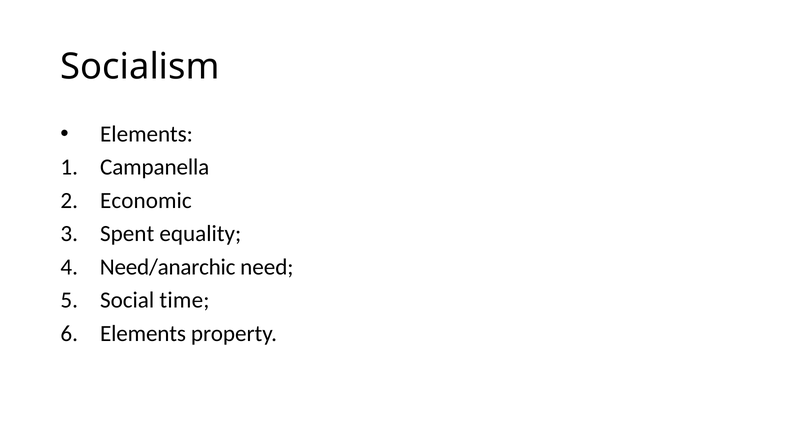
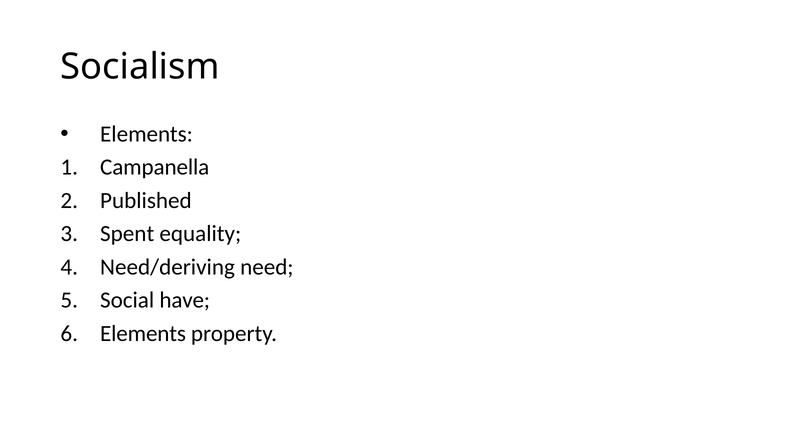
Economic: Economic -> Published (146, 201)
Need/anarchic: Need/anarchic -> Need/deriving (168, 267)
time: time -> have (185, 300)
